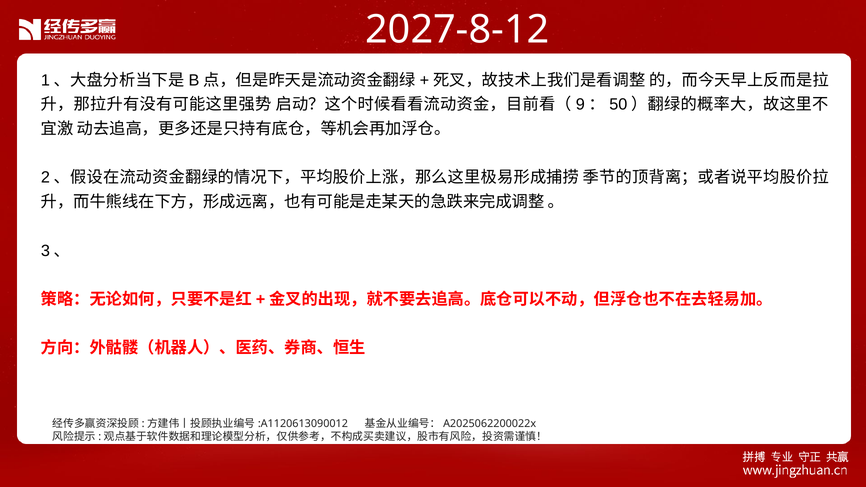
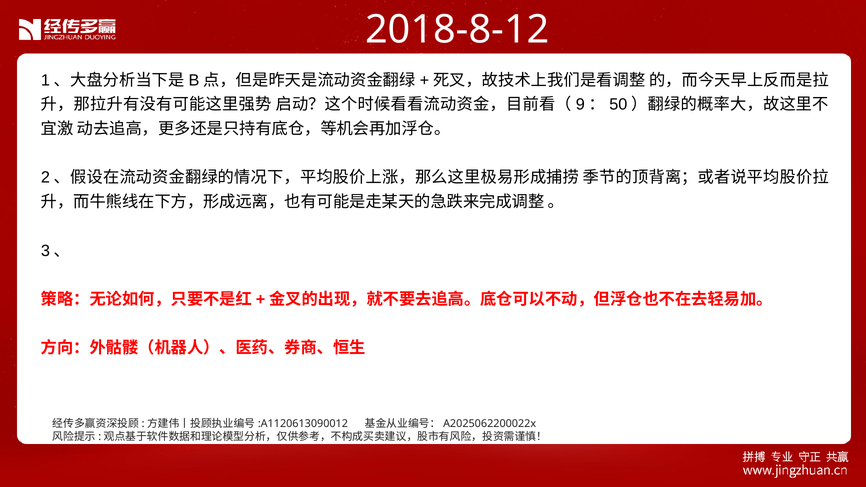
2027-8-12: 2027-8-12 -> 2018-8-12 (457, 30)
